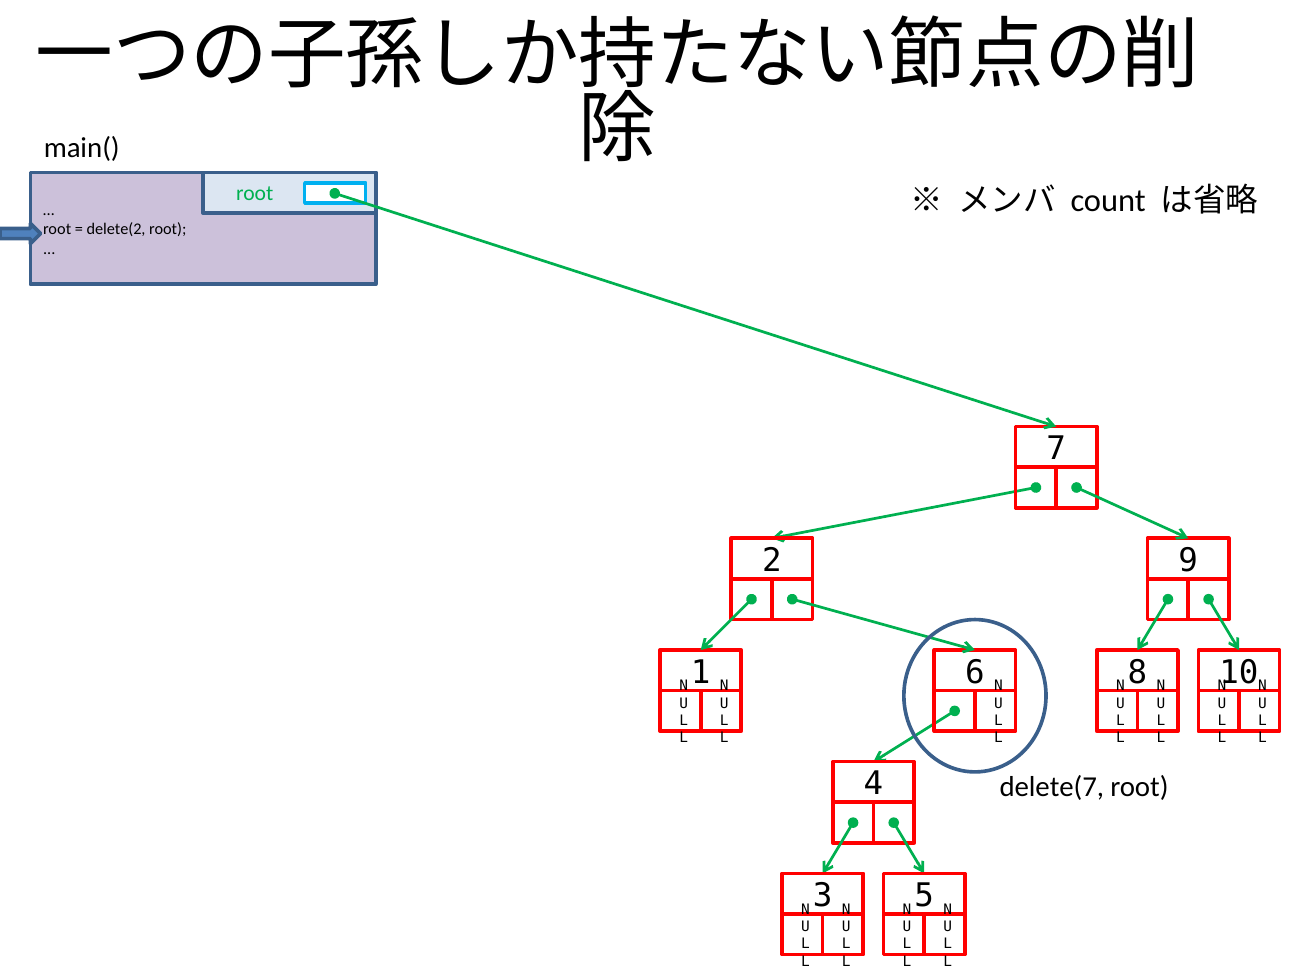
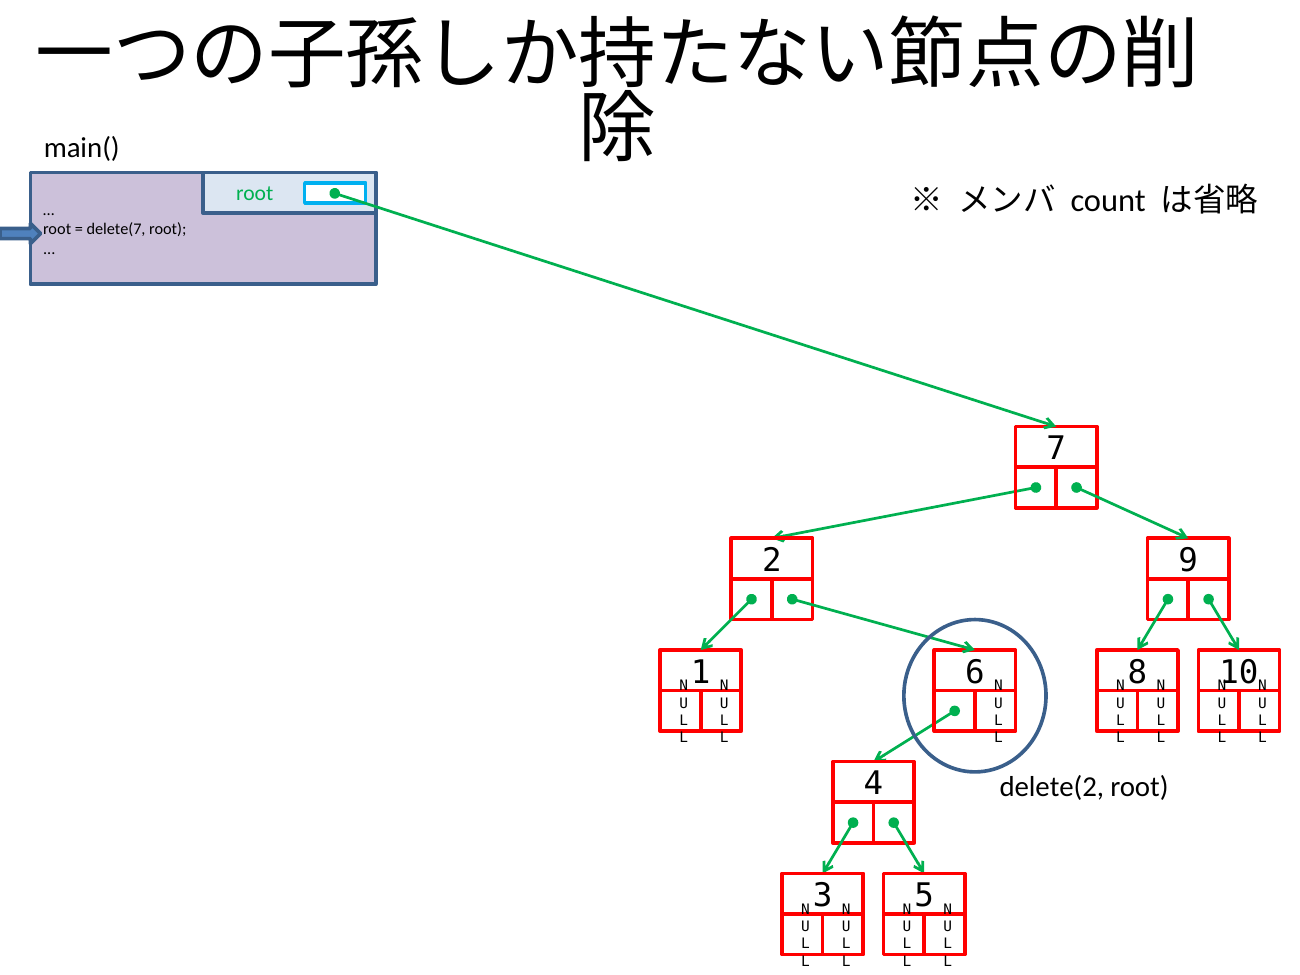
delete(2: delete(2 -> delete(7 (116, 230)
delete(7: delete(7 -> delete(2 (1052, 787)
